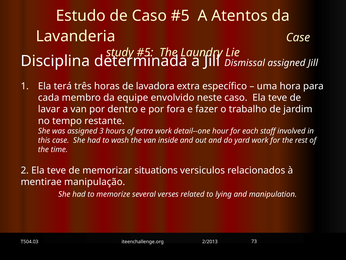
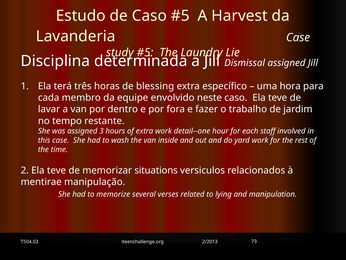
Atentos: Atentos -> Harvest (240, 16)
lavadora: lavadora -> blessing (155, 86)
